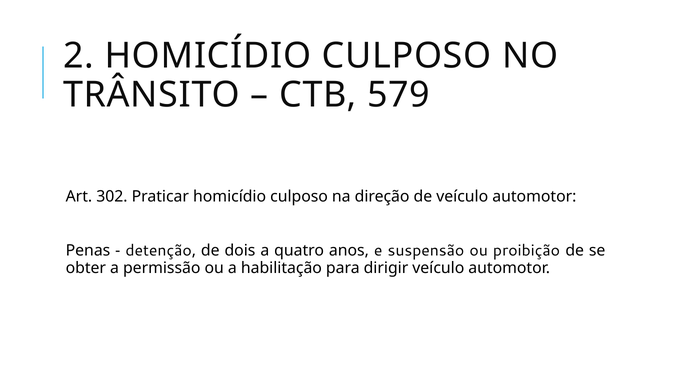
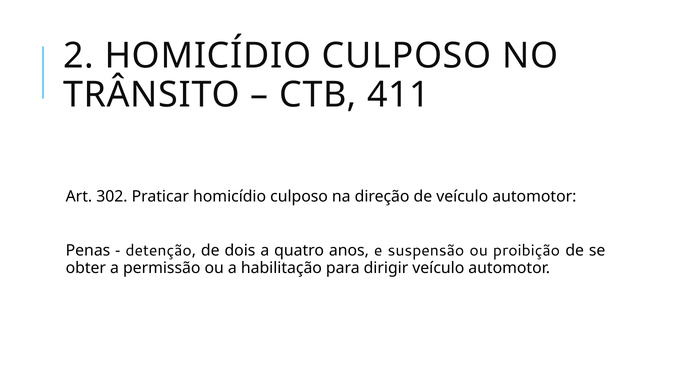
579: 579 -> 411 (399, 95)
